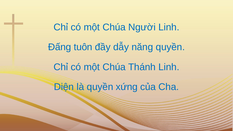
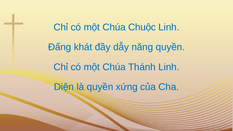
Người: Người -> Chuộc (142, 27)
tuôn: tuôn -> khát (83, 47)
